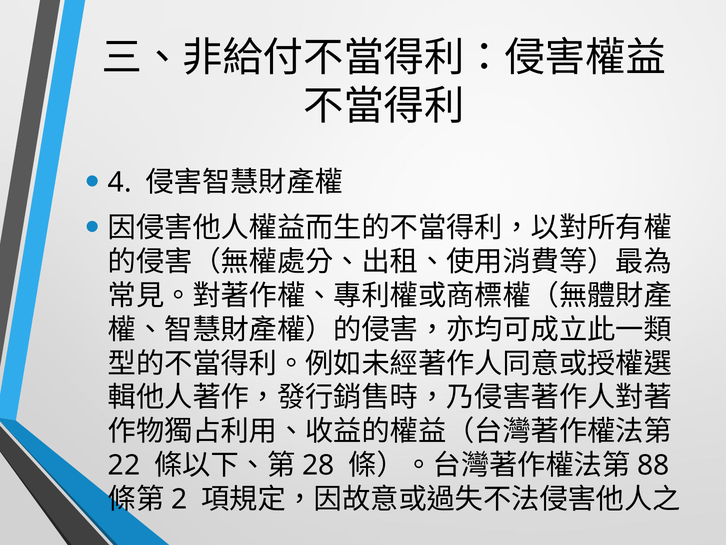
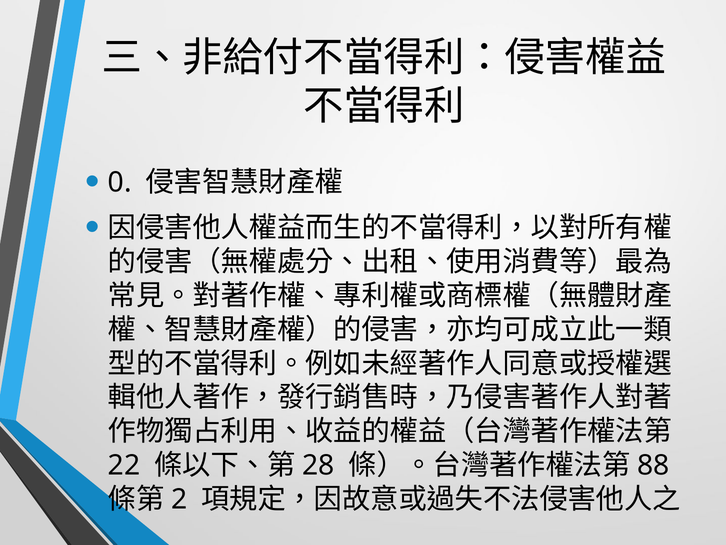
4: 4 -> 0 (120, 182)
